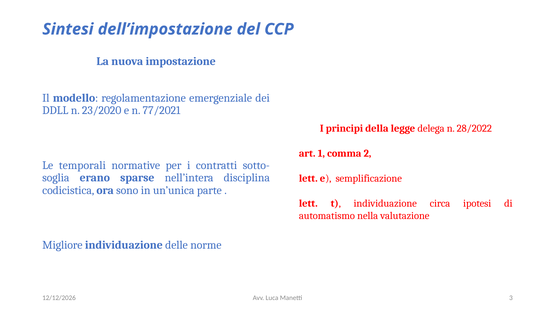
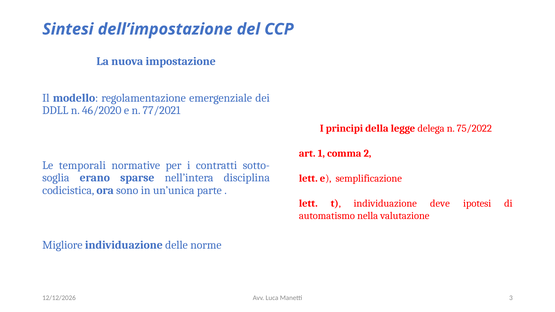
23/2020: 23/2020 -> 46/2020 (102, 110)
28/2022: 28/2022 -> 75/2022 (474, 129)
circa: circa -> deve (440, 204)
